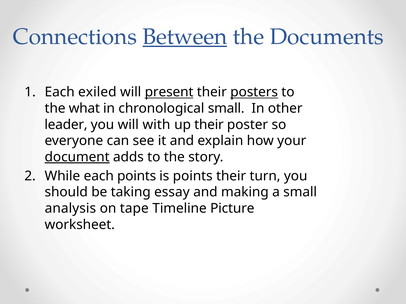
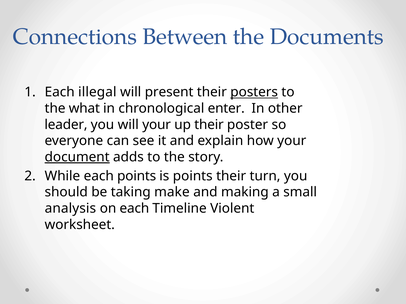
Between underline: present -> none (185, 37)
exiled: exiled -> illegal (97, 92)
present underline: present -> none (169, 92)
chronological small: small -> enter (226, 109)
will with: with -> your (157, 125)
essay: essay -> make (172, 192)
on tape: tape -> each (134, 209)
Picture: Picture -> Violent (232, 209)
